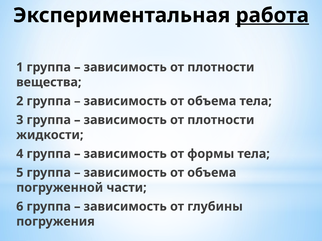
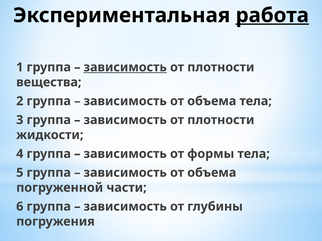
зависимость underline: none -> present (125, 67)
